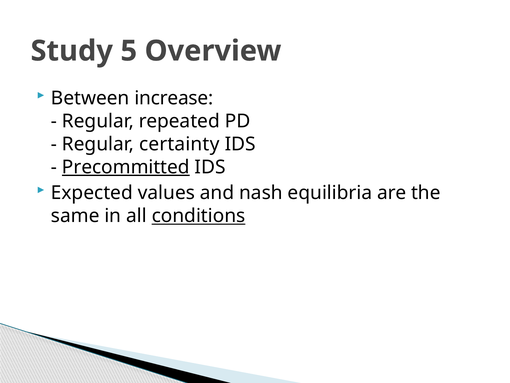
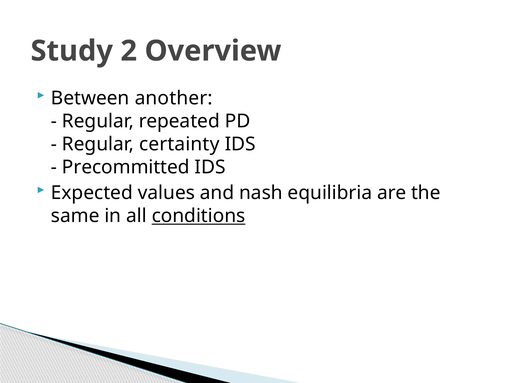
5: 5 -> 2 (129, 51)
increase: increase -> another (174, 98)
Precommitted underline: present -> none (126, 167)
